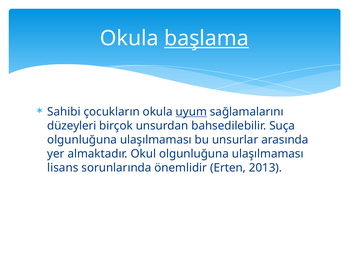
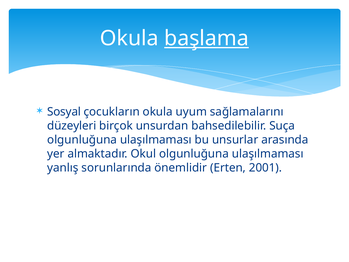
Sahibi: Sahibi -> Sosyal (64, 112)
uyum underline: present -> none (191, 112)
lisans: lisans -> yanlış (63, 167)
2013: 2013 -> 2001 (265, 167)
